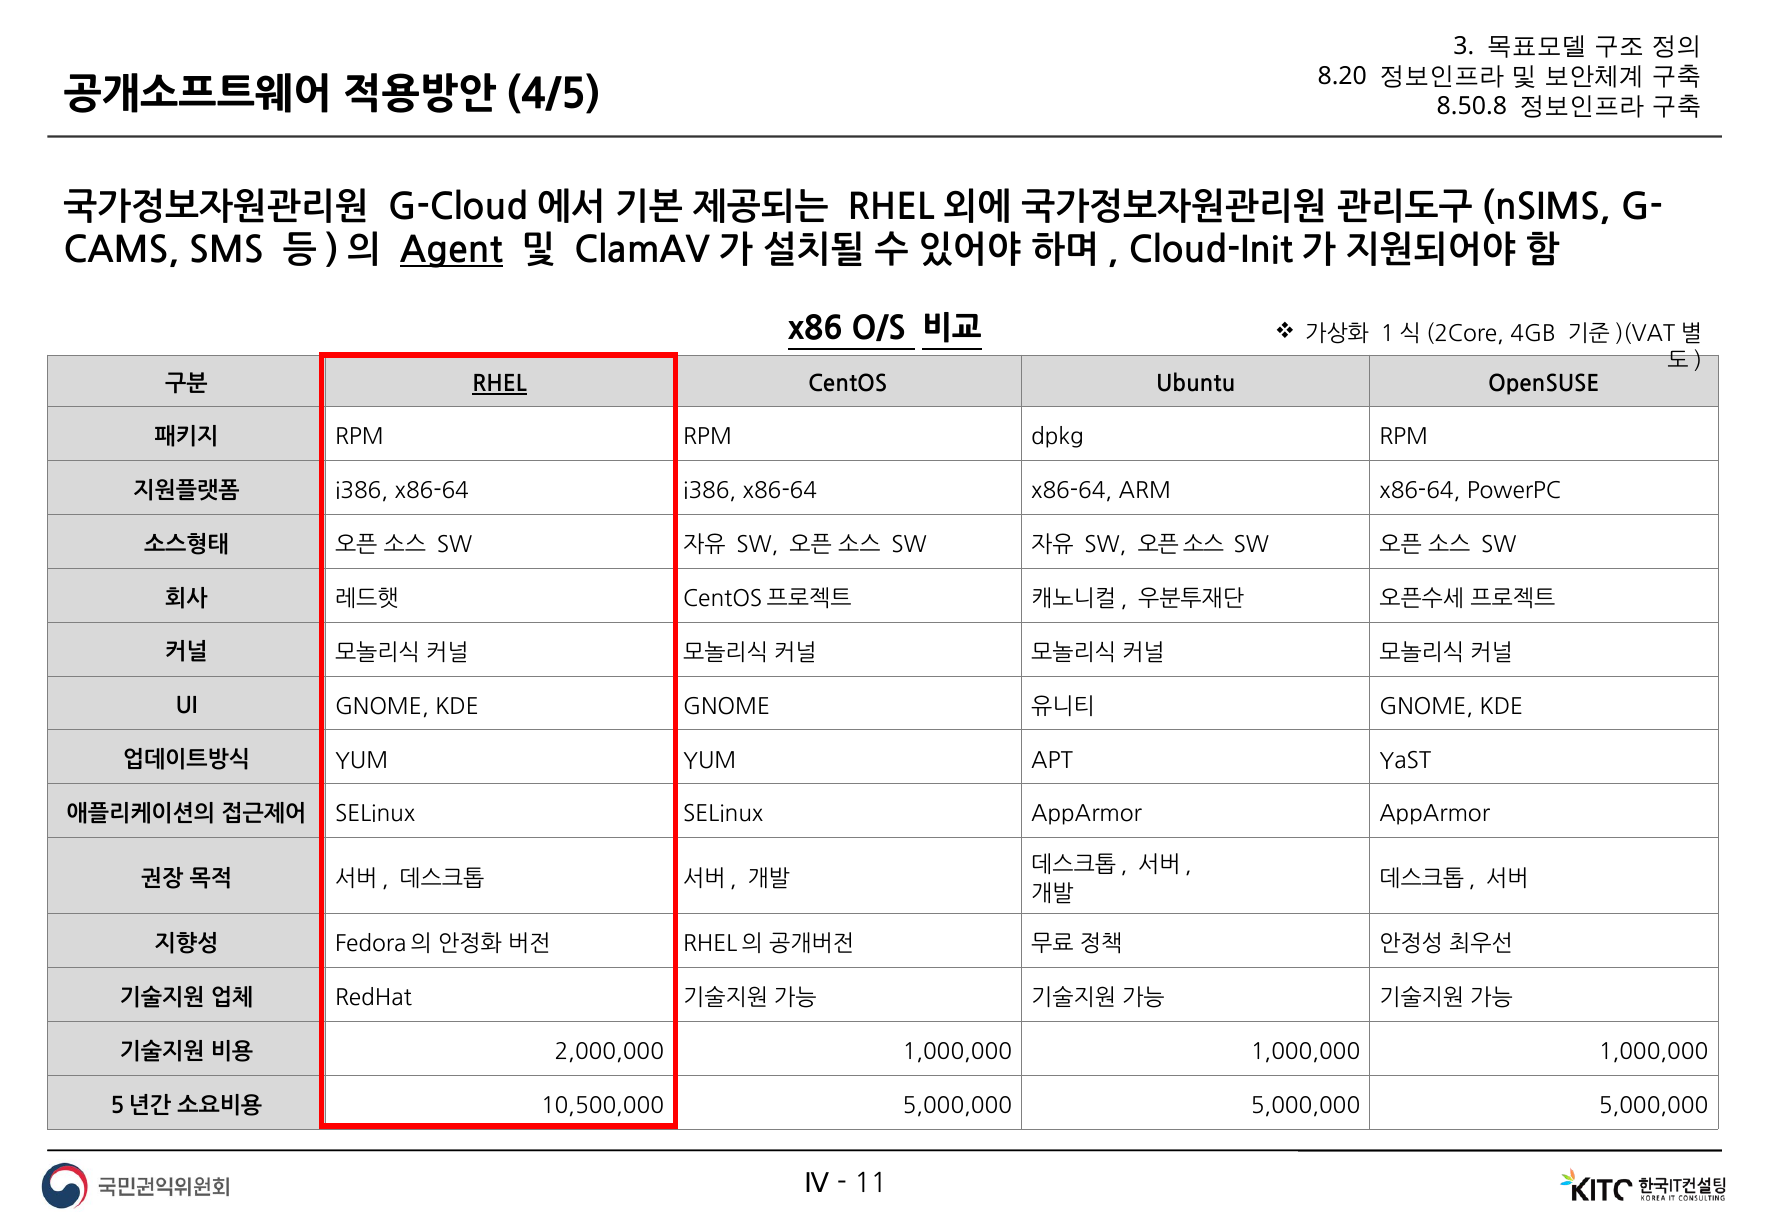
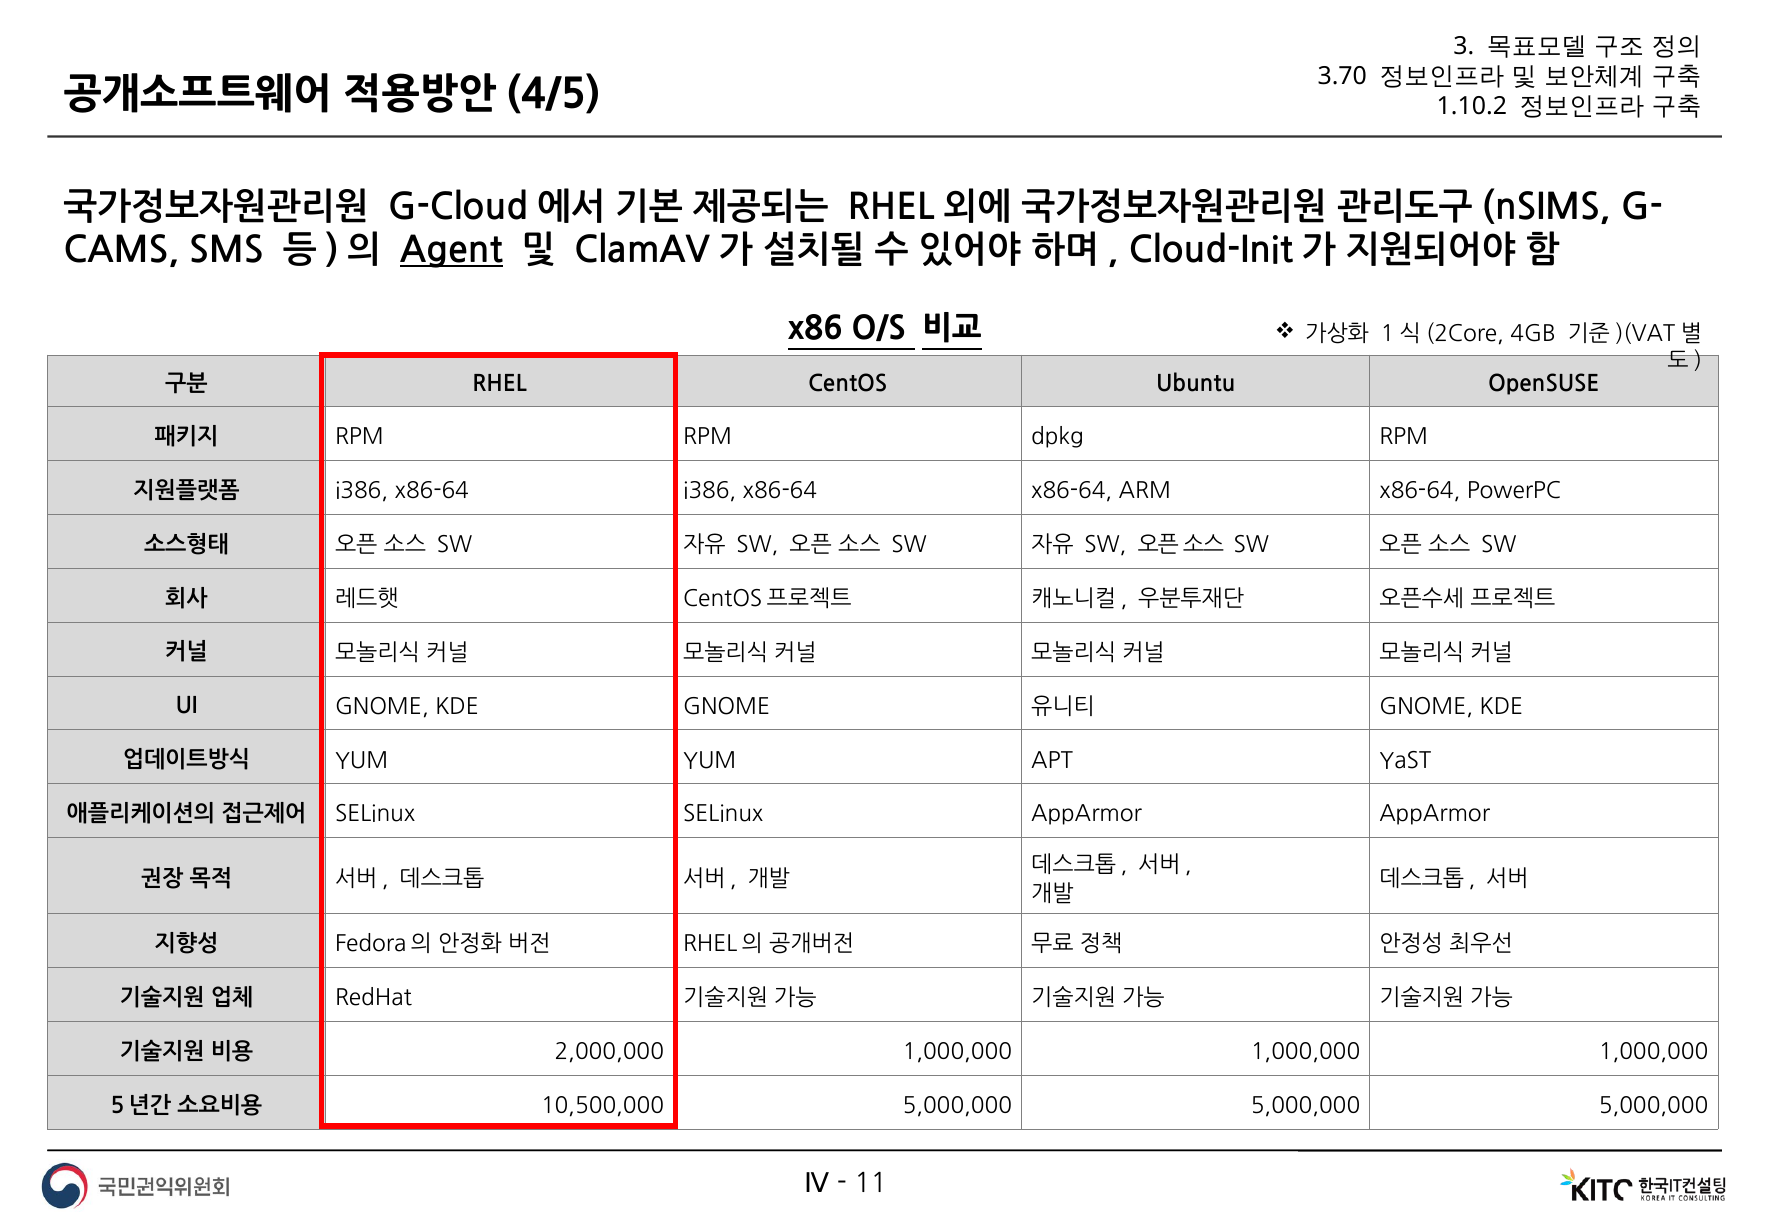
8.20: 8.20 -> 3.70 (1342, 76)
8.50.8: 8.50.8 -> 1.10.2 (1472, 106)
RHEL underline: present -> none (500, 384)
